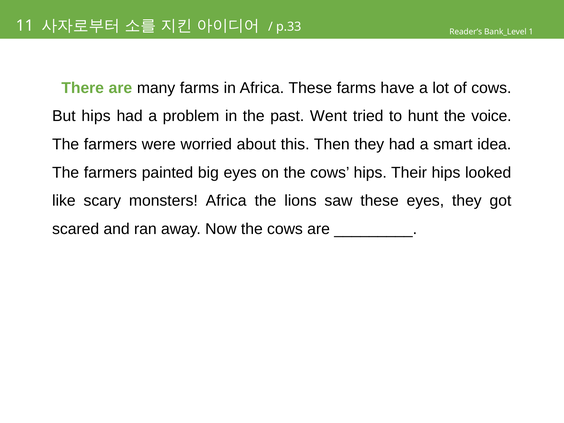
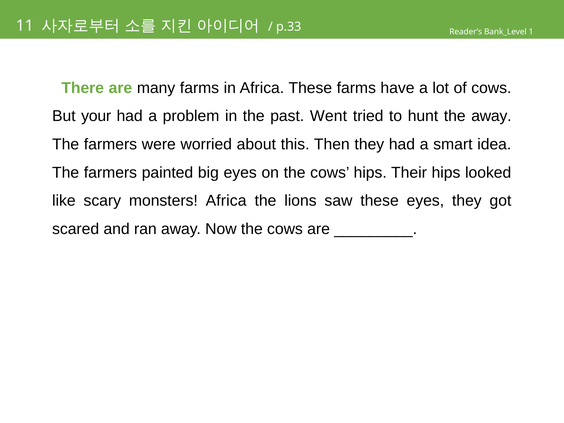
But hips: hips -> your (96, 116)
the voice: voice -> away (491, 116)
